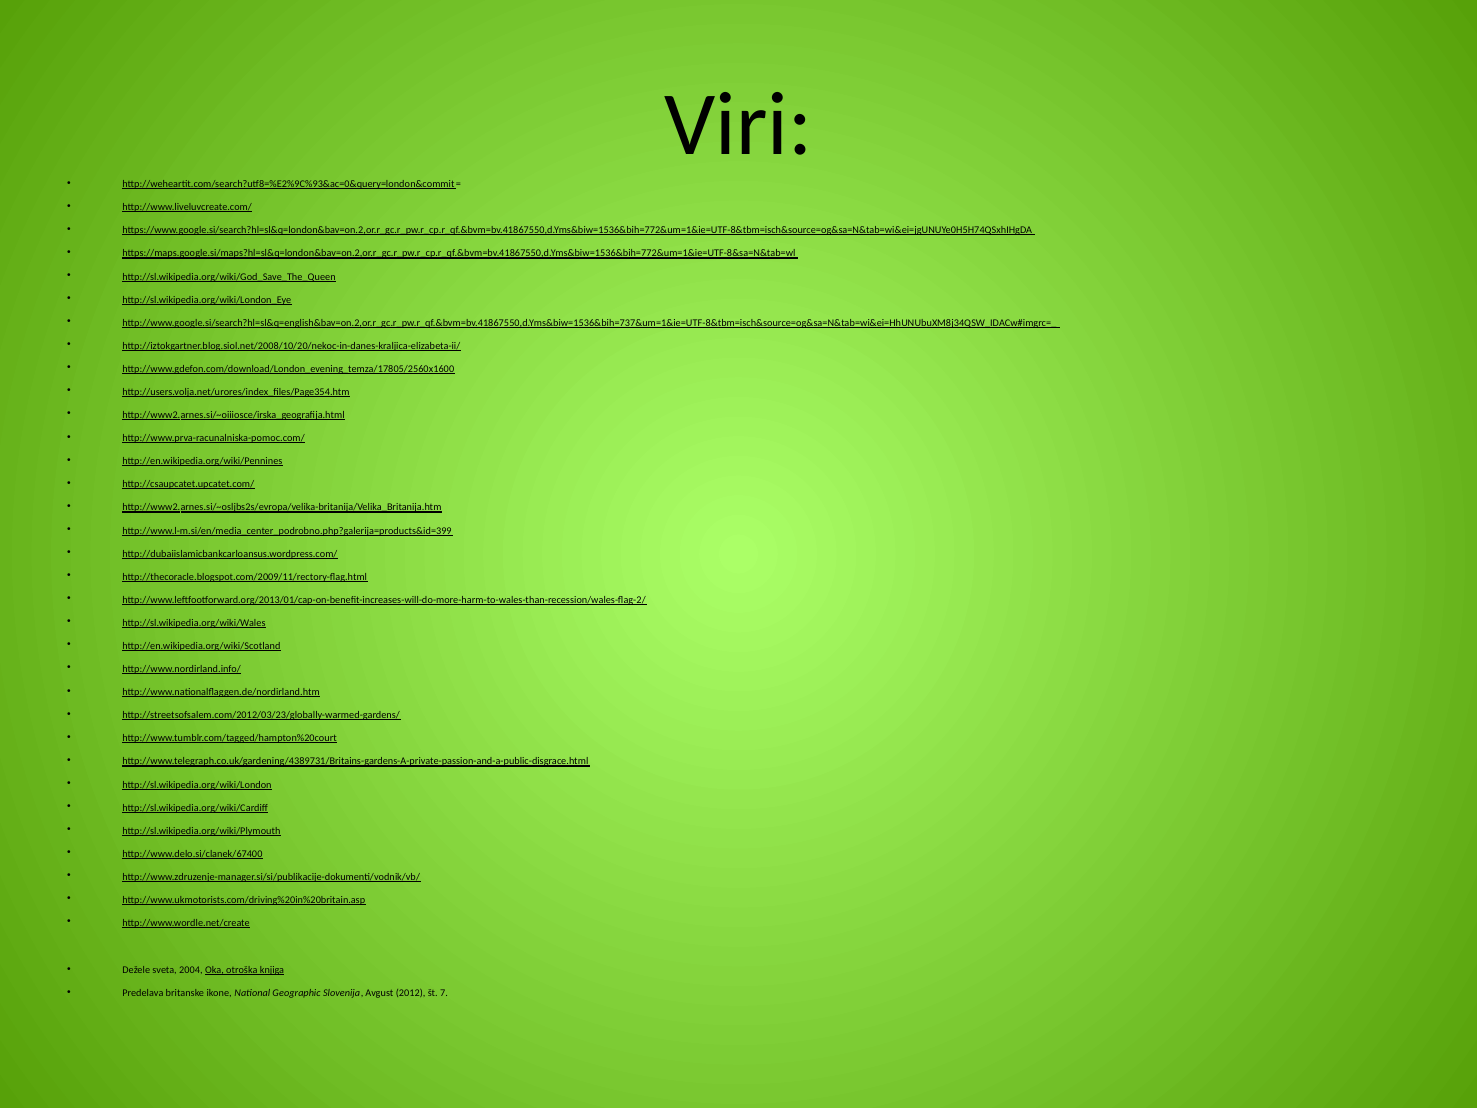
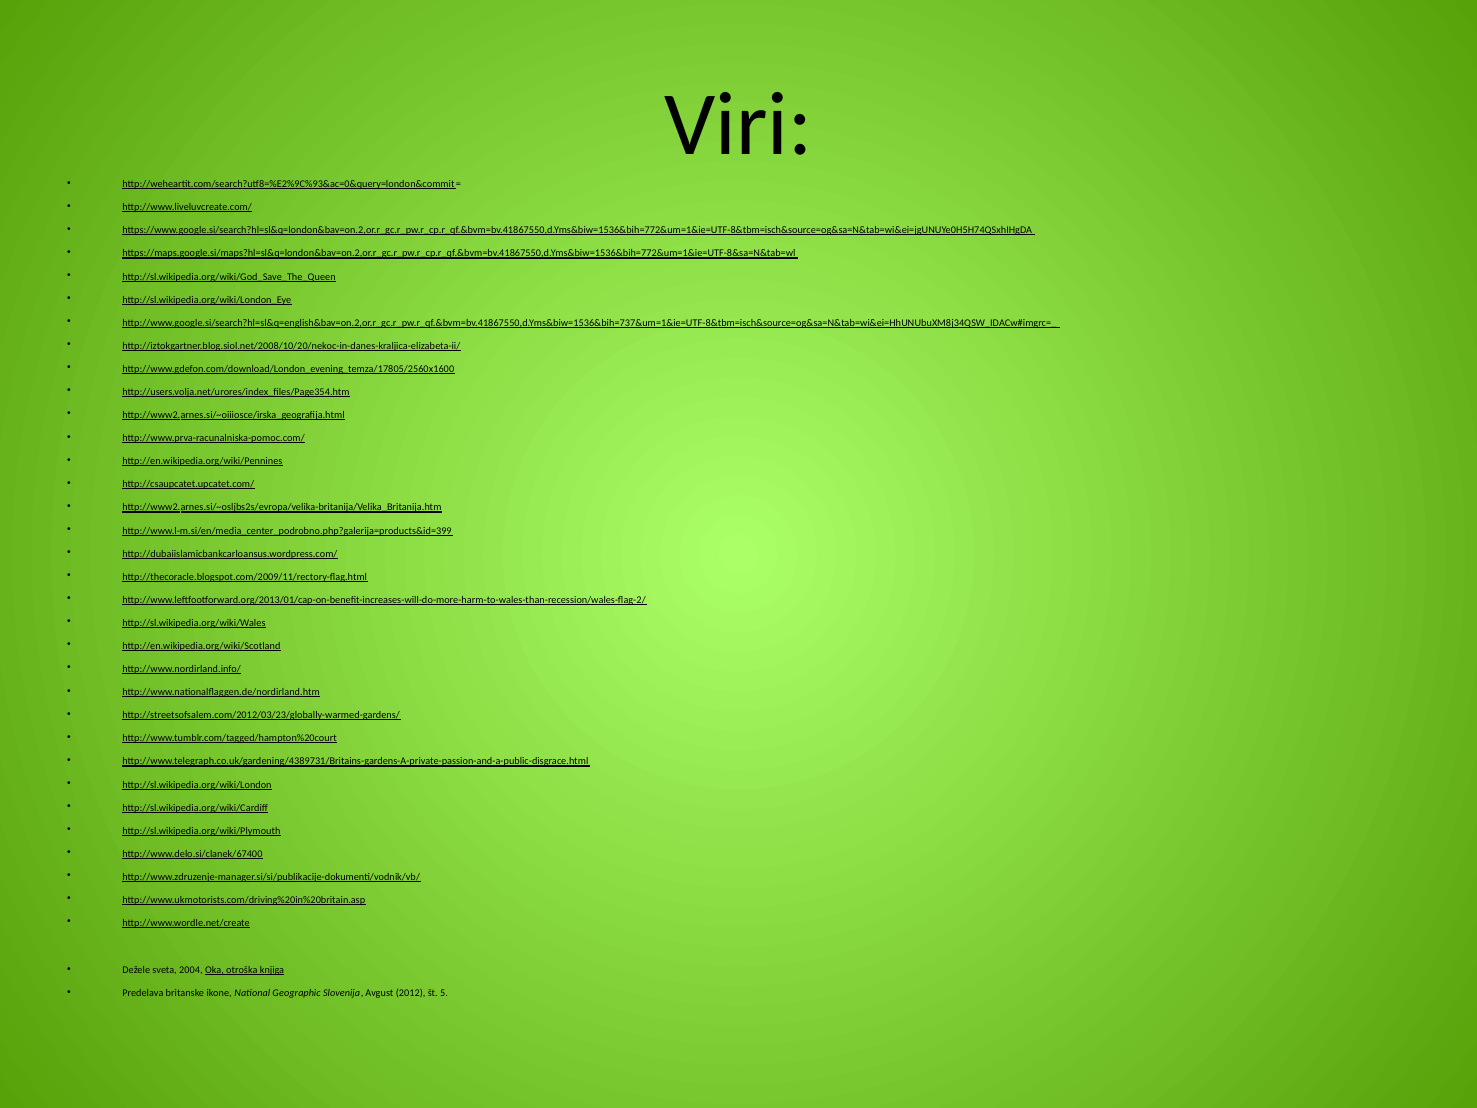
7: 7 -> 5 (444, 993)
